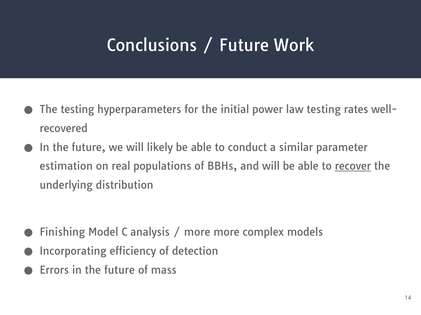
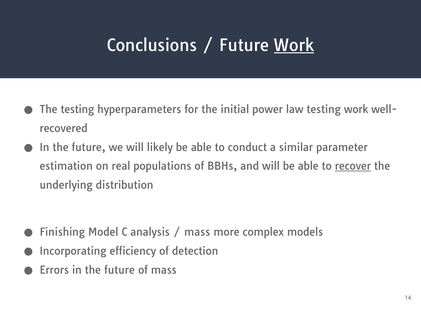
Work underline: none -> present (294, 46)
testing rates: rates -> work (356, 110)
more: more -> mass (197, 233)
